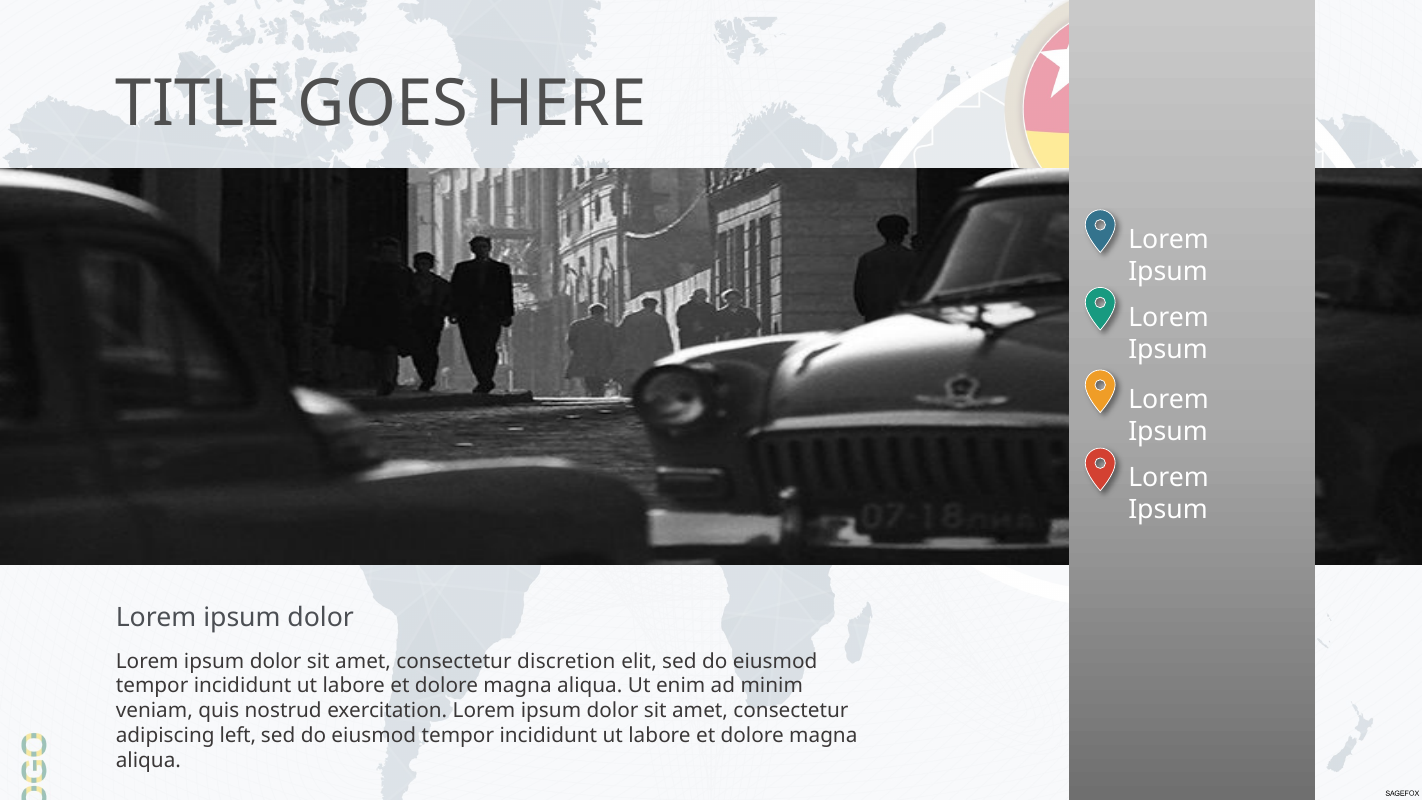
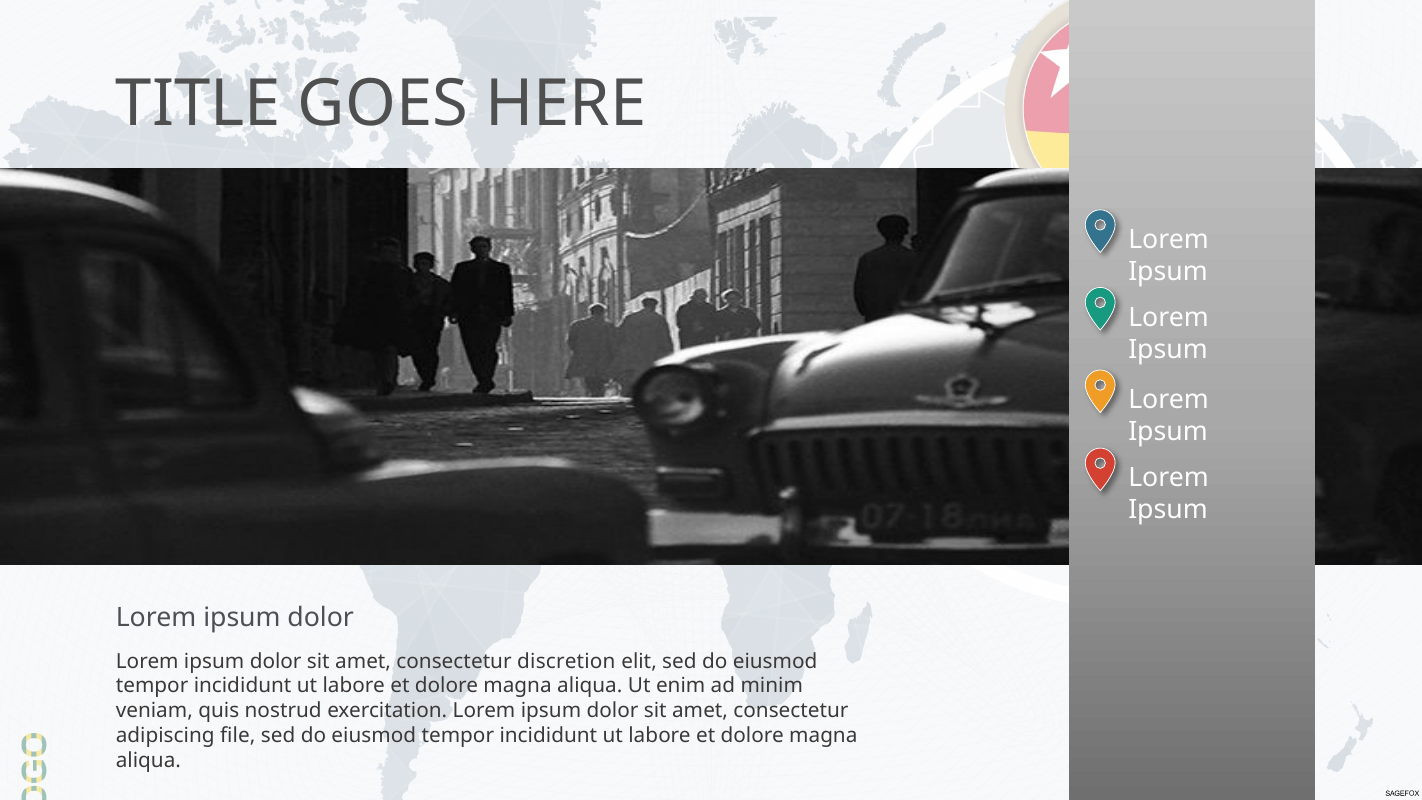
left: left -> file (238, 736)
